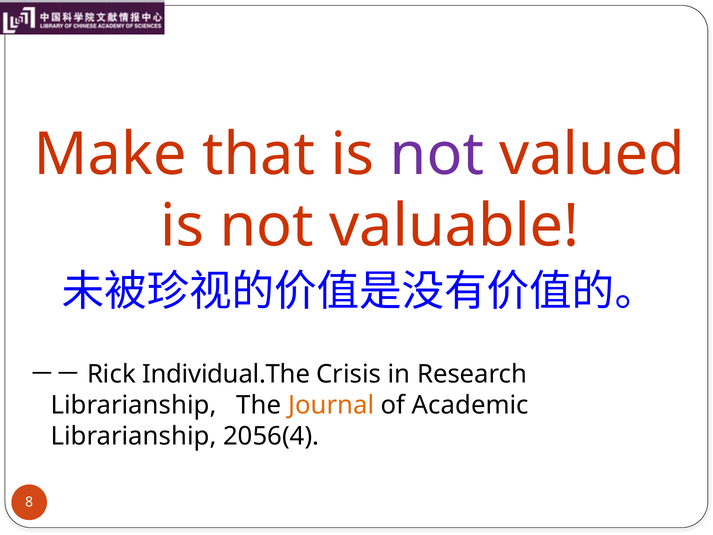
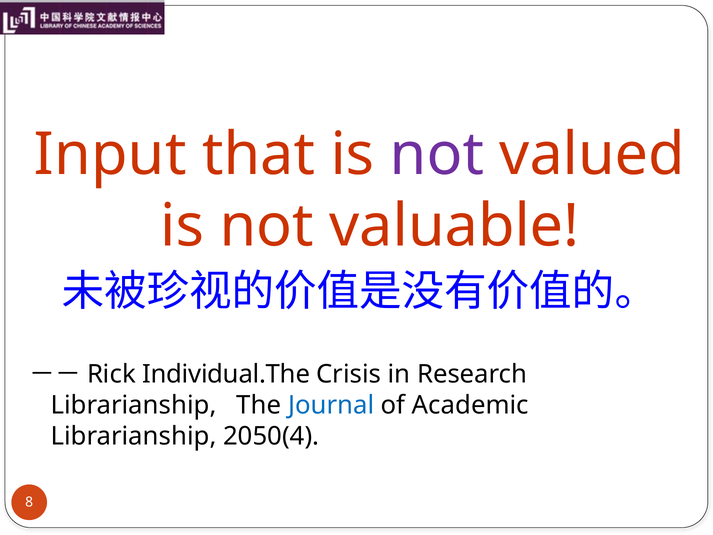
Make: Make -> Input (110, 155)
Journal colour: orange -> blue (331, 405)
2056(4: 2056(4 -> 2050(4 (271, 436)
